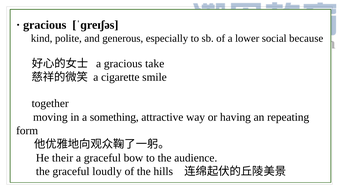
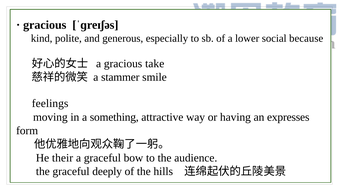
cigarette: cigarette -> stammer (120, 77)
together: together -> feelings (50, 103)
repeating: repeating -> expresses (288, 117)
loudly: loudly -> deeply (107, 171)
